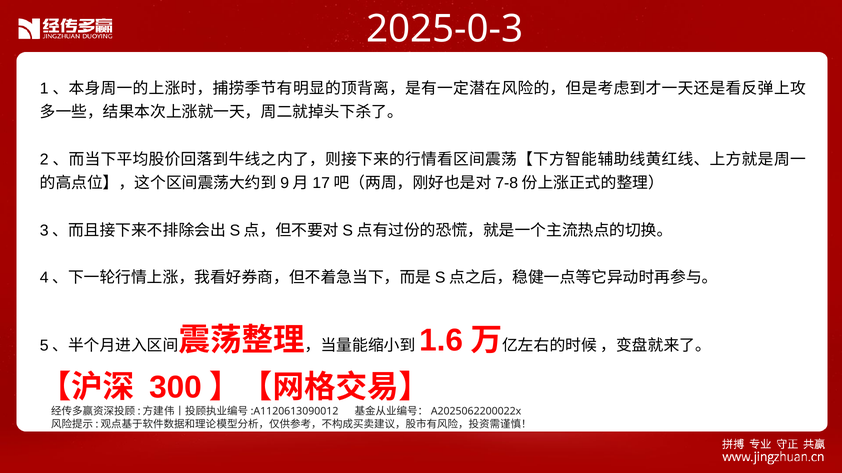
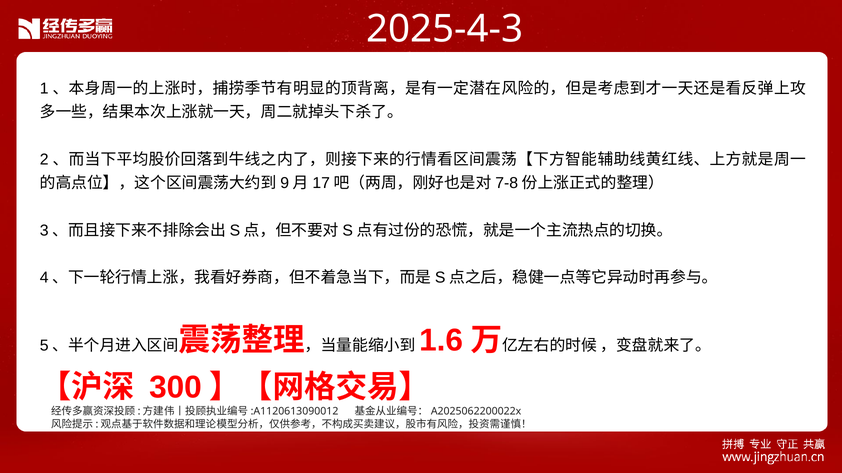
2025-0-3: 2025-0-3 -> 2025-4-3 (445, 29)
